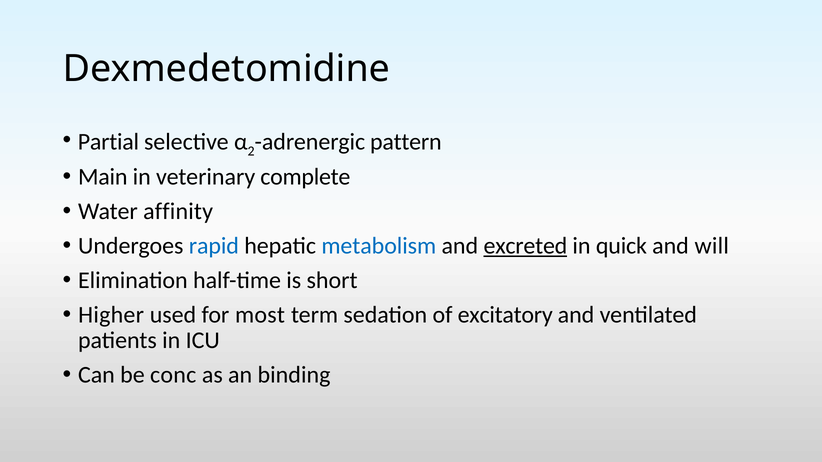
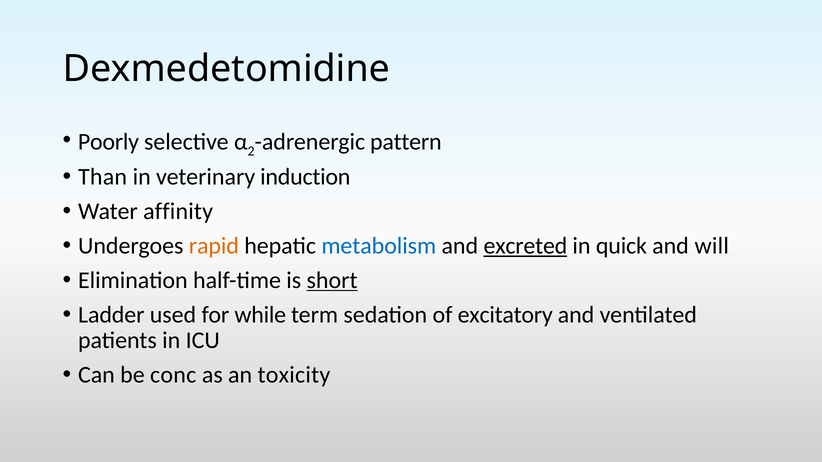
Partial: Partial -> Poorly (108, 142)
Main: Main -> Than (103, 177)
complete: complete -> induction (305, 177)
rapid colour: blue -> orange (214, 246)
short underline: none -> present (332, 280)
Higher: Higher -> Ladder (111, 315)
most: most -> while (260, 315)
binding: binding -> toxicity (294, 375)
